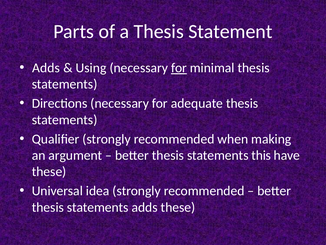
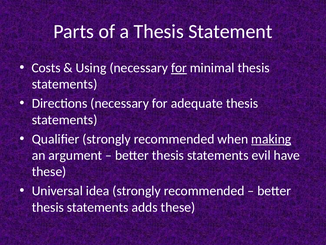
Adds: Adds -> Costs (46, 68)
making underline: none -> present (271, 139)
this: this -> evil (261, 155)
